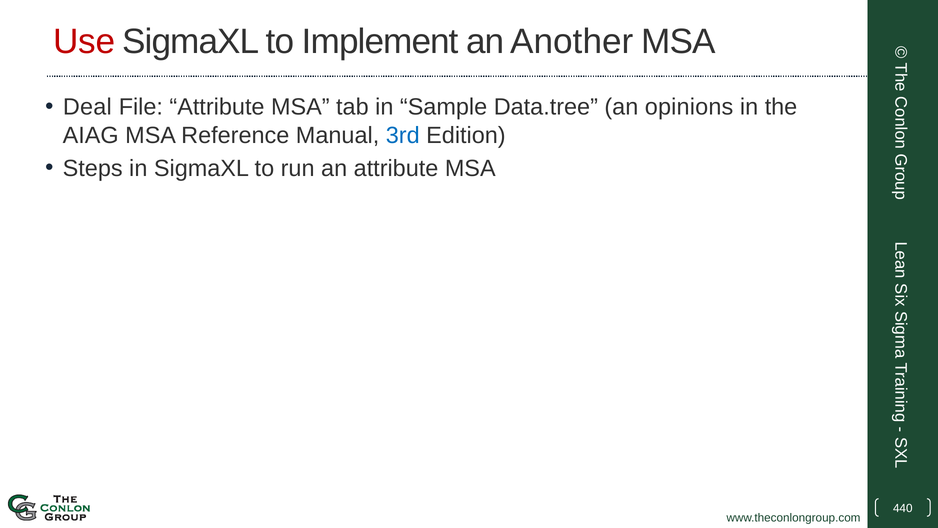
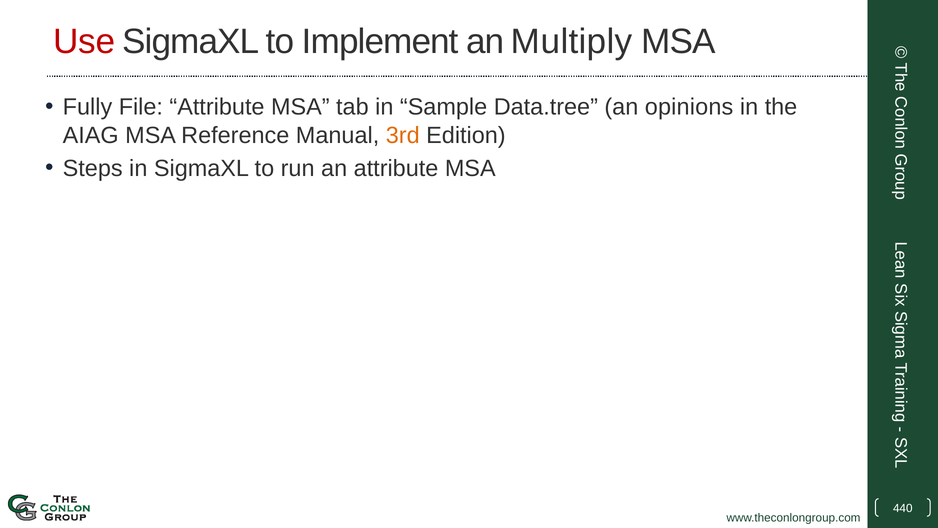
Another: Another -> Multiply (572, 42)
Deal: Deal -> Fully (87, 107)
3rd colour: blue -> orange (403, 135)
